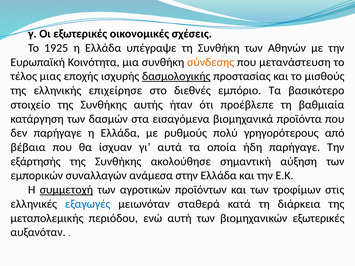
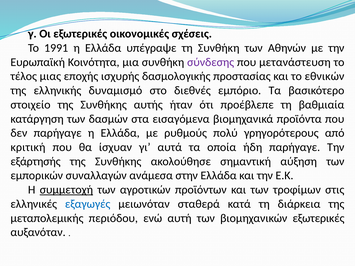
1925: 1925 -> 1991 (56, 48)
σύνδεσης colour: orange -> purple (211, 62)
δασμολογικής underline: present -> none (176, 76)
μισθούς: μισθούς -> εθνικών (325, 76)
επιχείρησε: επιχείρησε -> δυναμισμό (115, 91)
βέβαια: βέβαια -> κριτική (28, 147)
